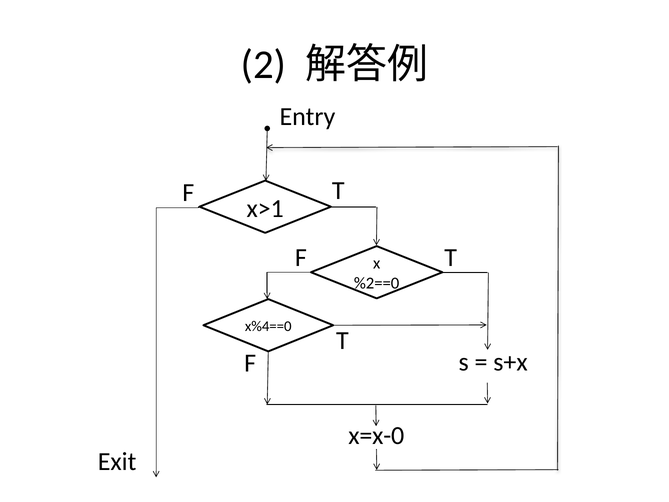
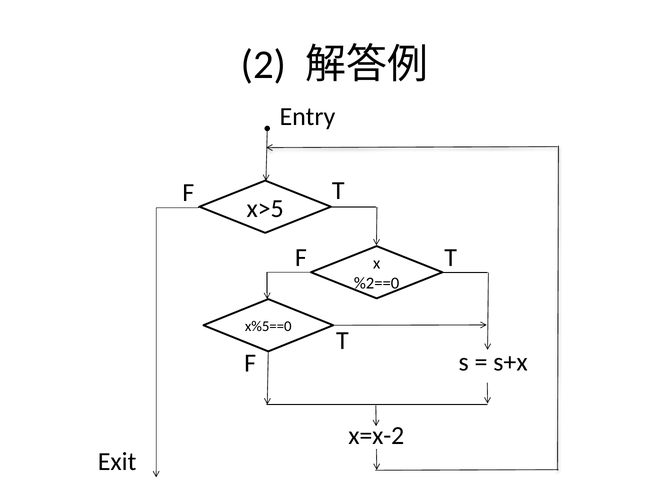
x>1: x>1 -> x>5 (265, 208)
x%4==0: x%4==0 -> x%5==0 (268, 326)
x=x-0: x=x-0 -> x=x-2 (376, 436)
